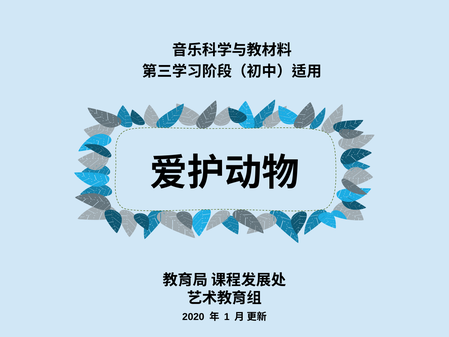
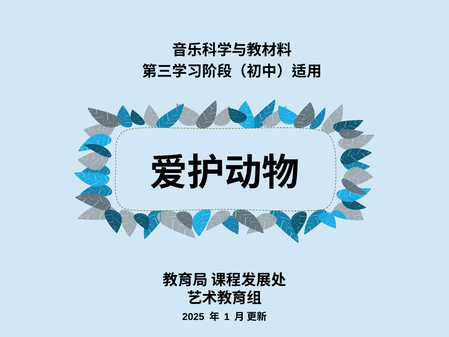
2020: 2020 -> 2025 (193, 317)
